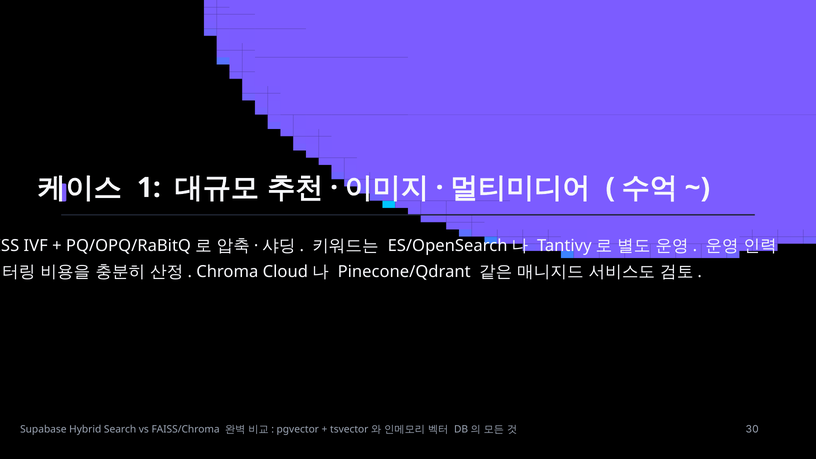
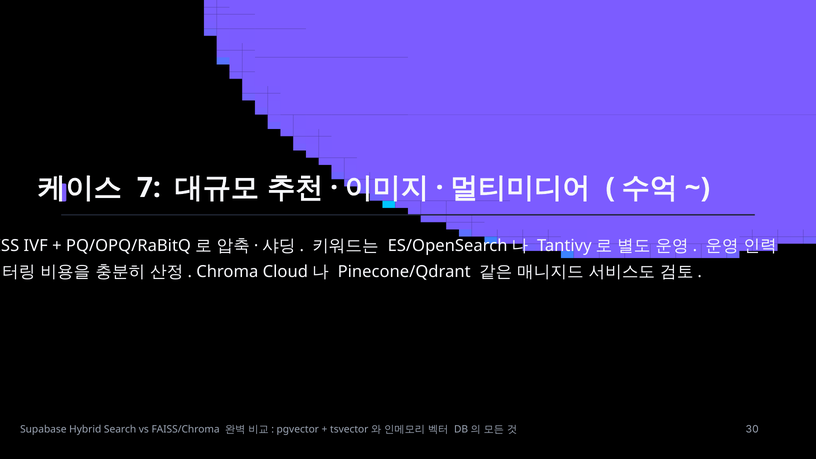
1: 1 -> 7 (149, 188)
